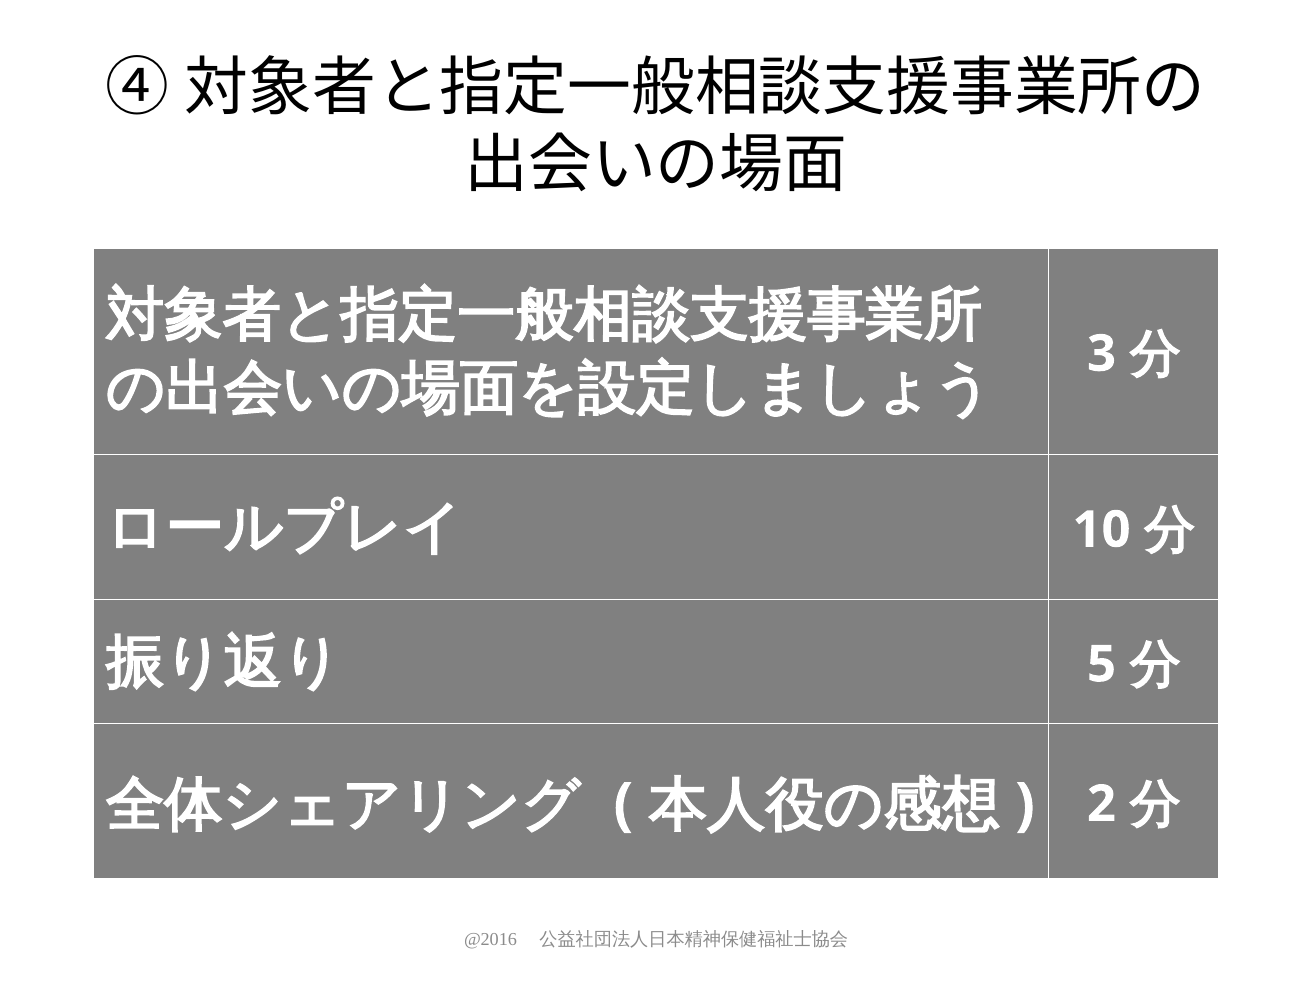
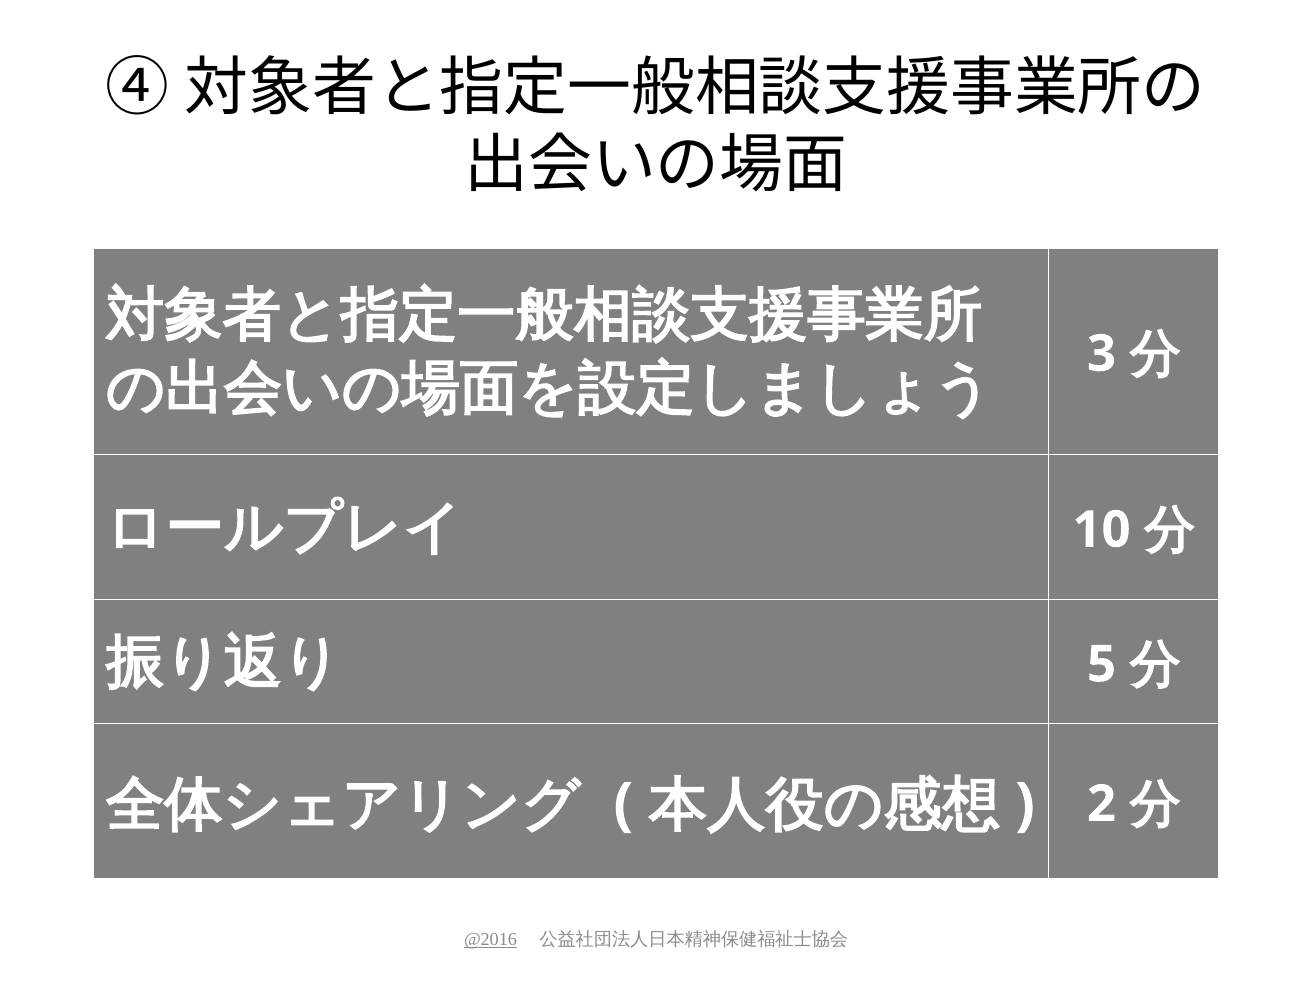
@2016 underline: none -> present (490, 939)
